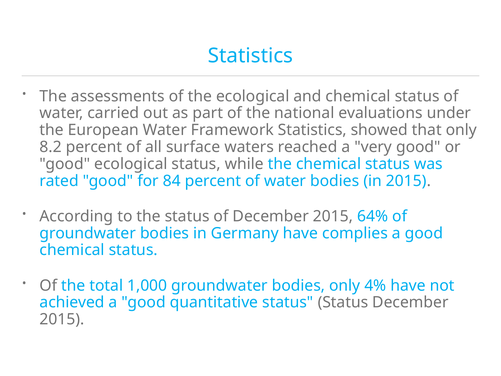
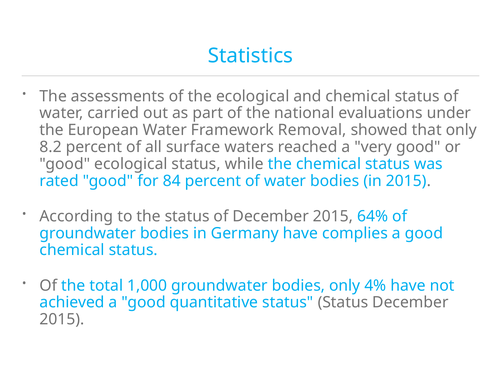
Framework Statistics: Statistics -> Removal (312, 130)
